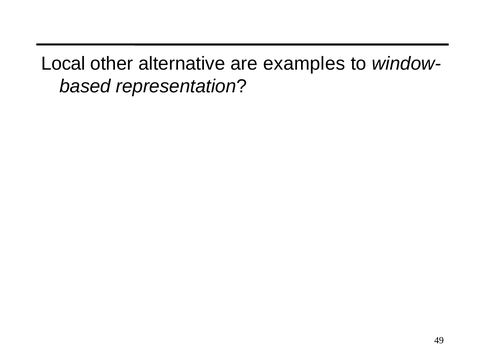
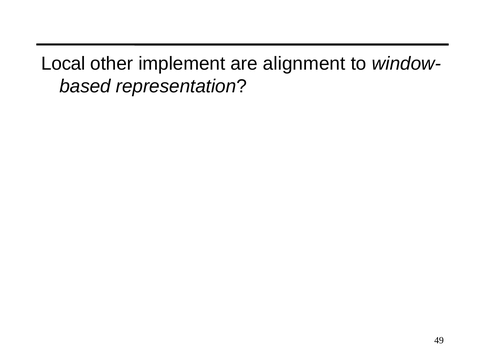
alternative: alternative -> implement (182, 64)
examples: examples -> alignment (304, 64)
